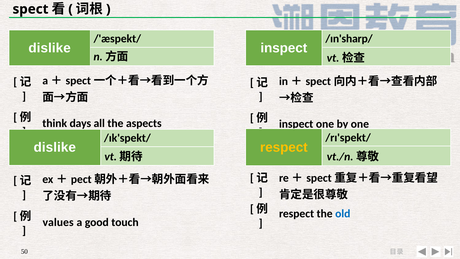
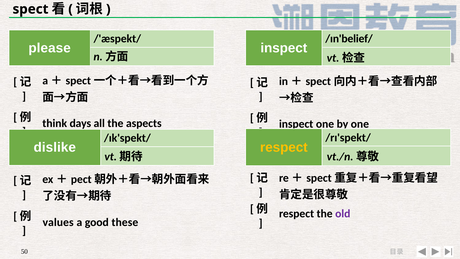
/ɪn'sharp/: /ɪn'sharp/ -> /ɪn'belief/ (349, 39)
dislike: dislike -> please (50, 48)
old colour: blue -> purple (343, 213)
touch: touch -> these (125, 222)
